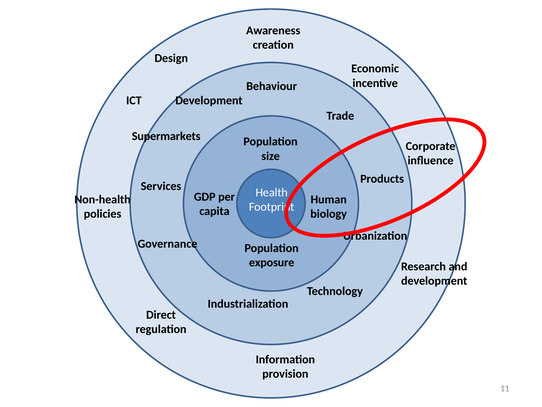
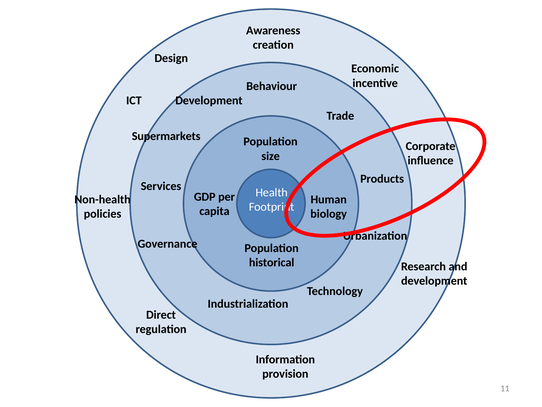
exposure: exposure -> historical (272, 262)
